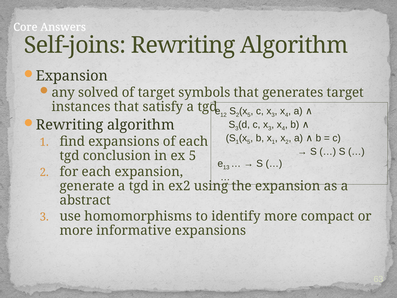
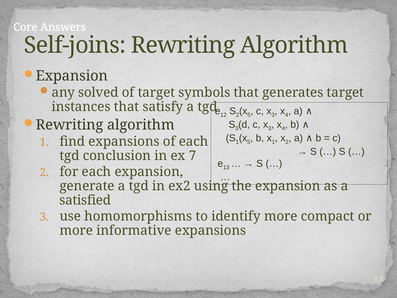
ex 5: 5 -> 7 (192, 156)
abstract: abstract -> satisfied (85, 200)
